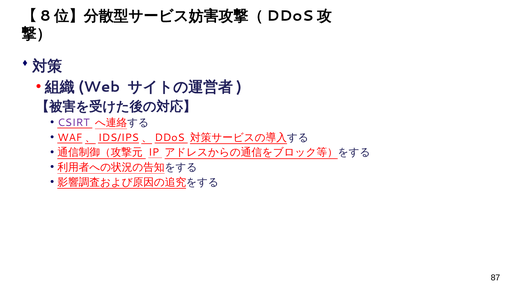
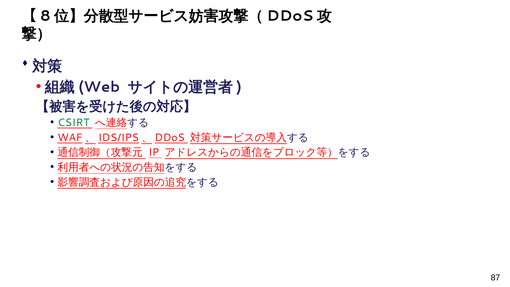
CSIRT colour: purple -> green (74, 123)
